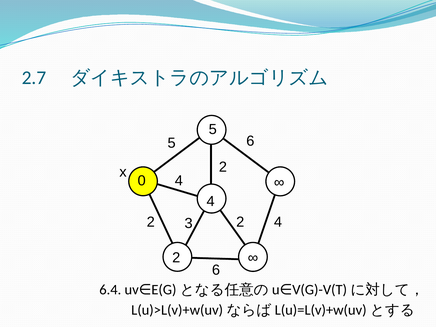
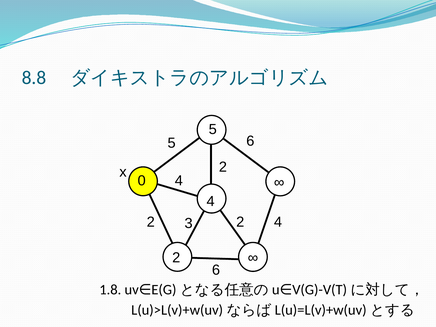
2.7: 2.7 -> 8.8 (34, 78)
6.4: 6.4 -> 1.8 (110, 290)
